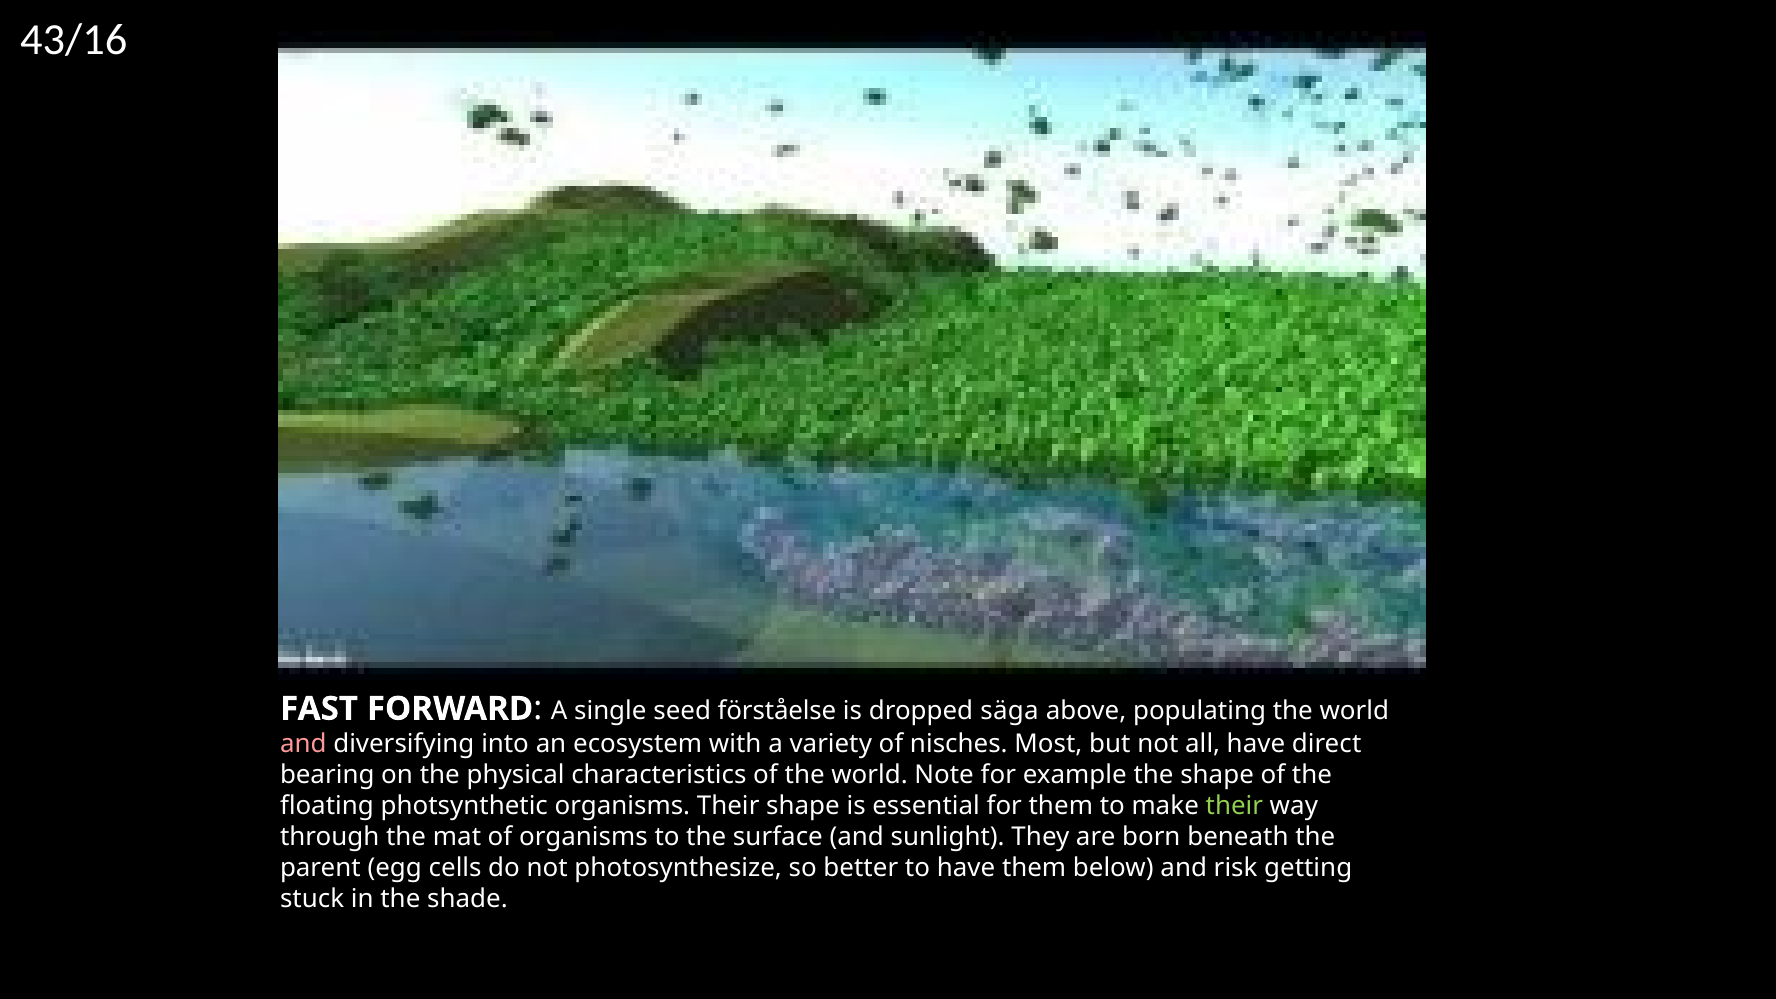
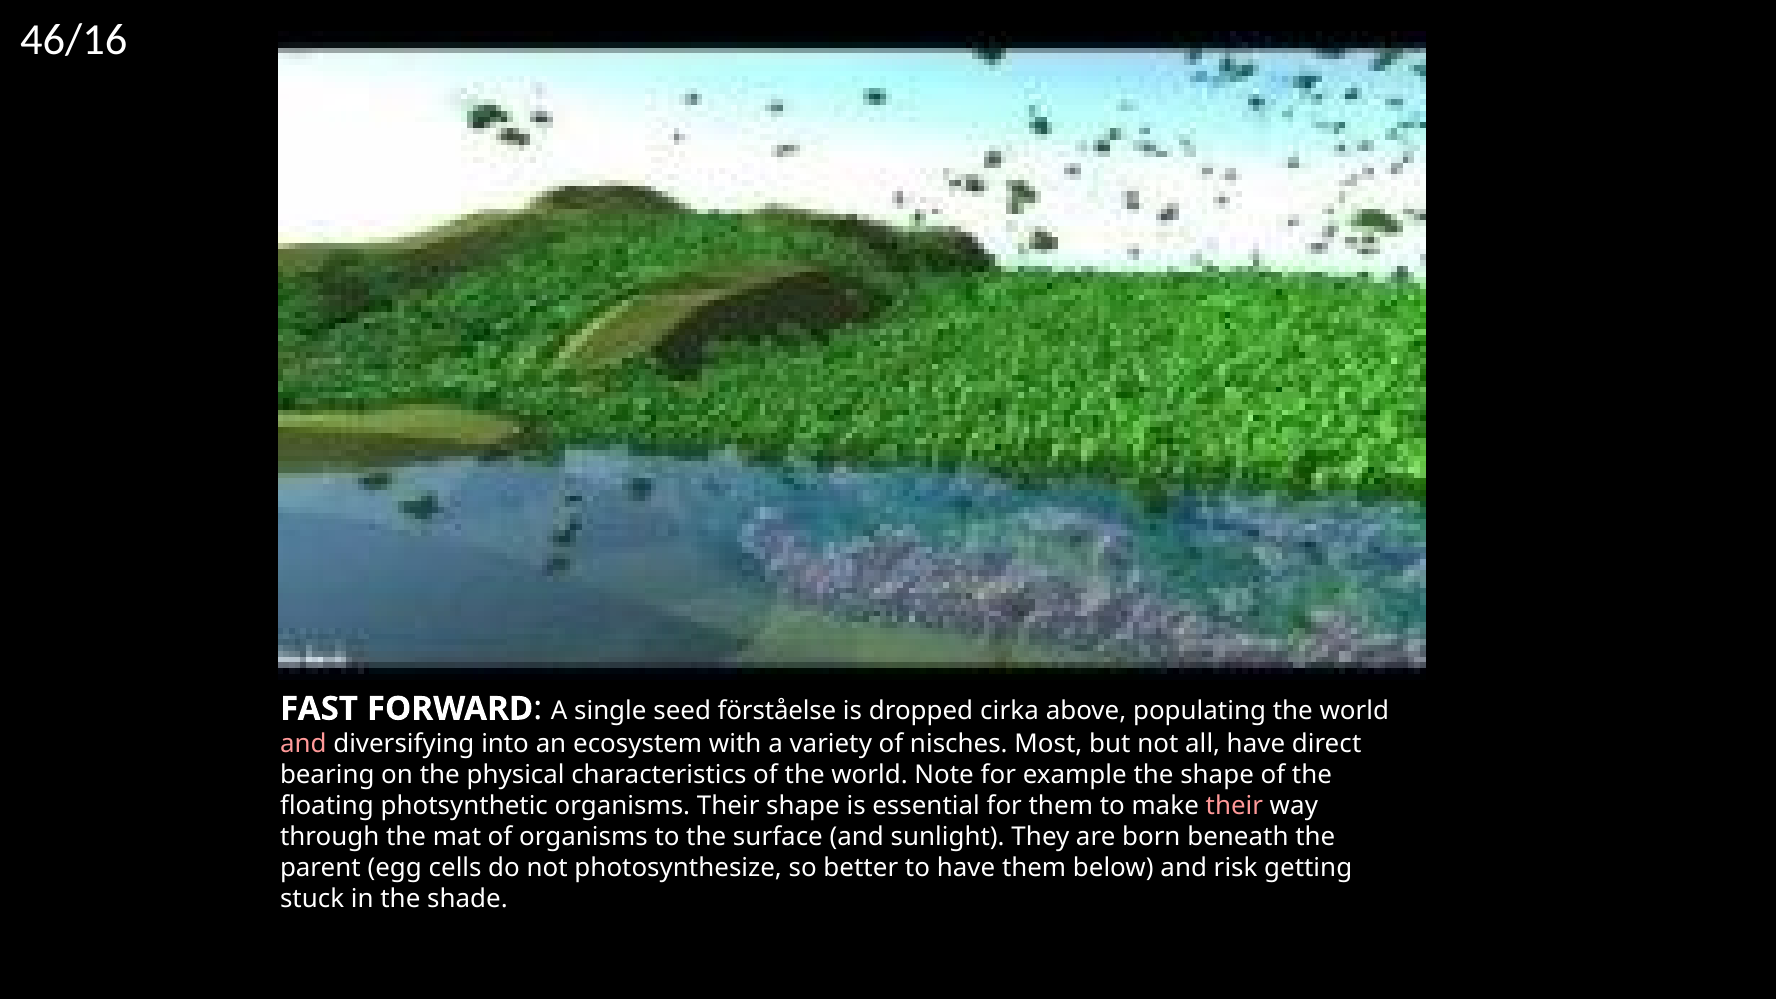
43/16: 43/16 -> 46/16 (74, 40)
säga: säga -> cirka (1010, 711)
their colour: light green -> pink (1234, 806)
